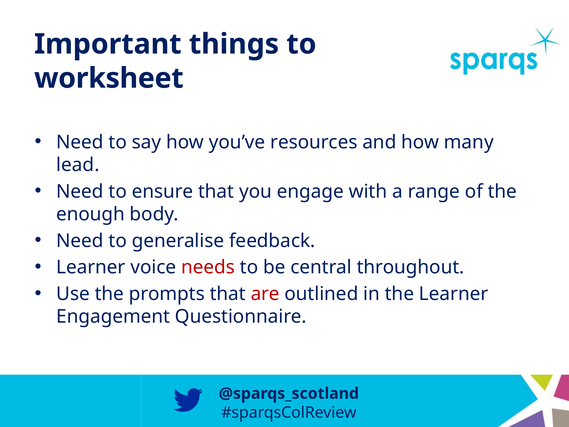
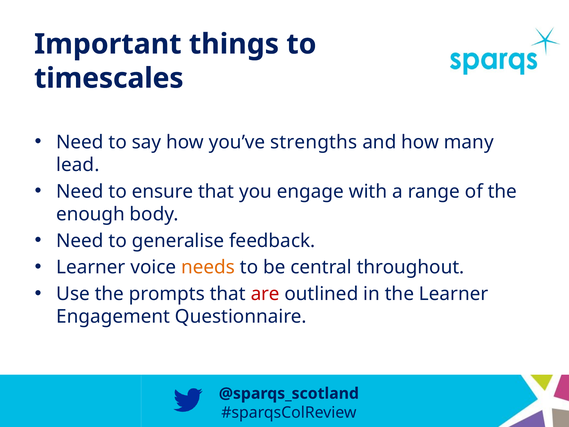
worksheet: worksheet -> timescales (109, 78)
resources: resources -> strengths (314, 142)
needs colour: red -> orange (208, 267)
